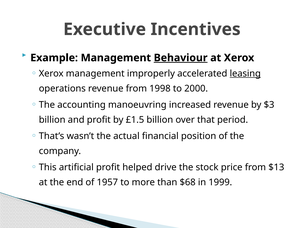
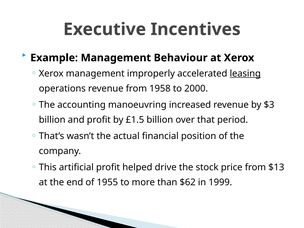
Behaviour underline: present -> none (181, 58)
1998: 1998 -> 1958 (160, 89)
1957: 1957 -> 1955 (107, 182)
$68: $68 -> $62 (188, 182)
